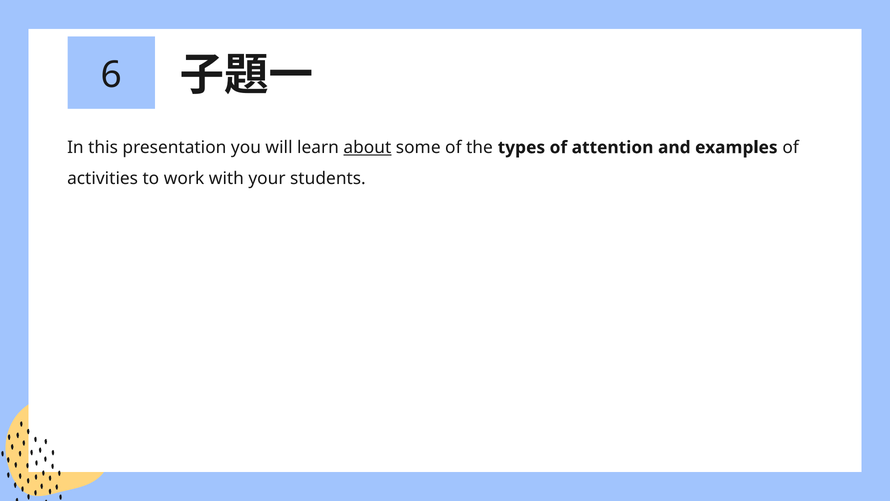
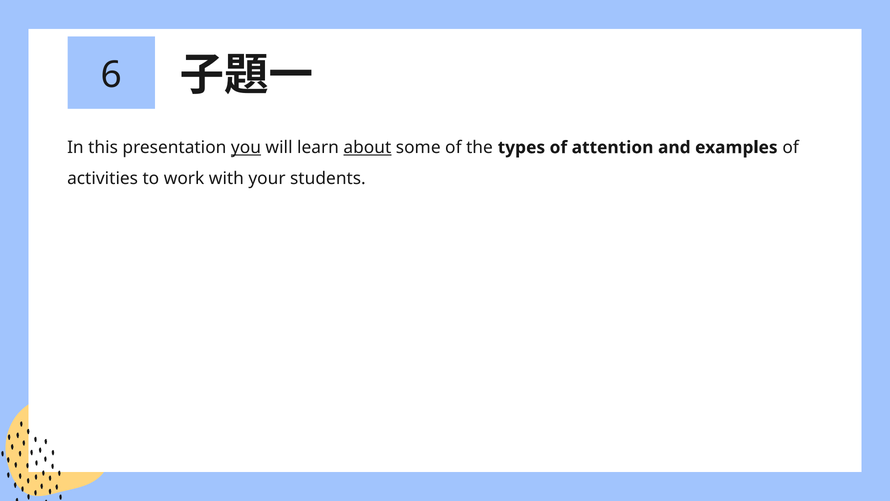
you underline: none -> present (246, 147)
